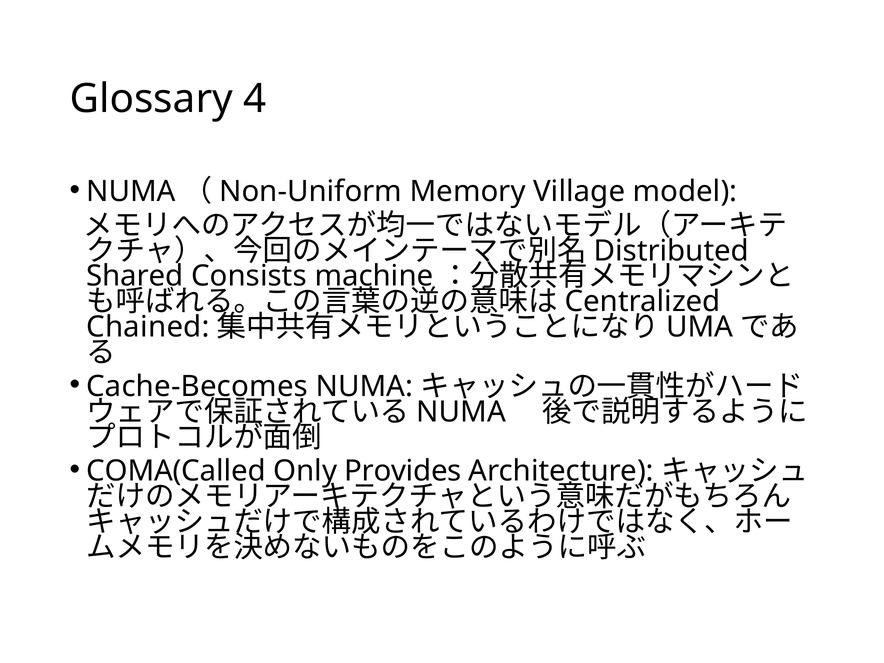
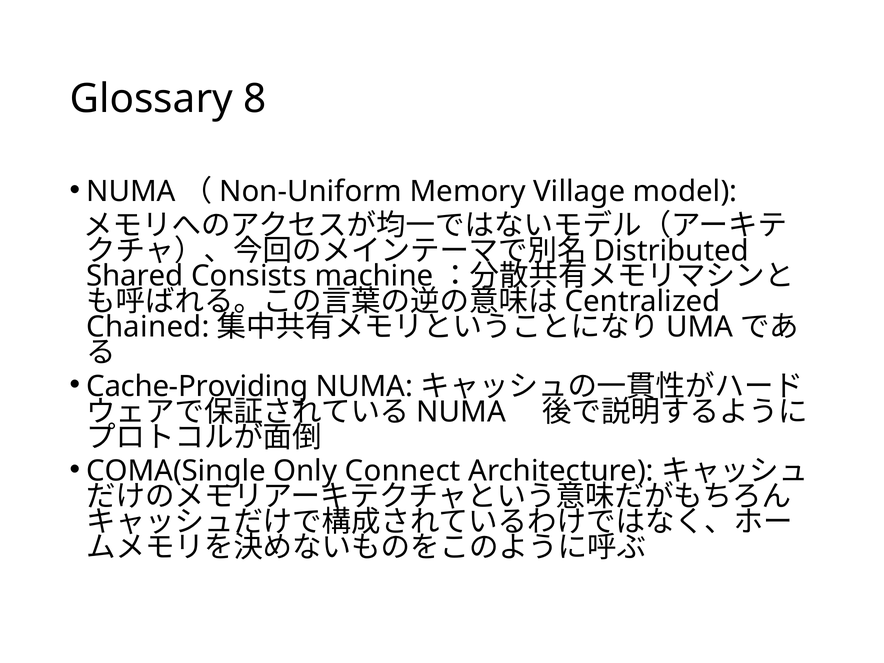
4: 4 -> 8 (255, 99)
Cache-Becomes: Cache-Becomes -> Cache-Providing (197, 386)
COMA(Called: COMA(Called -> COMA(Single (176, 471)
Provides: Provides -> Connect (403, 471)
